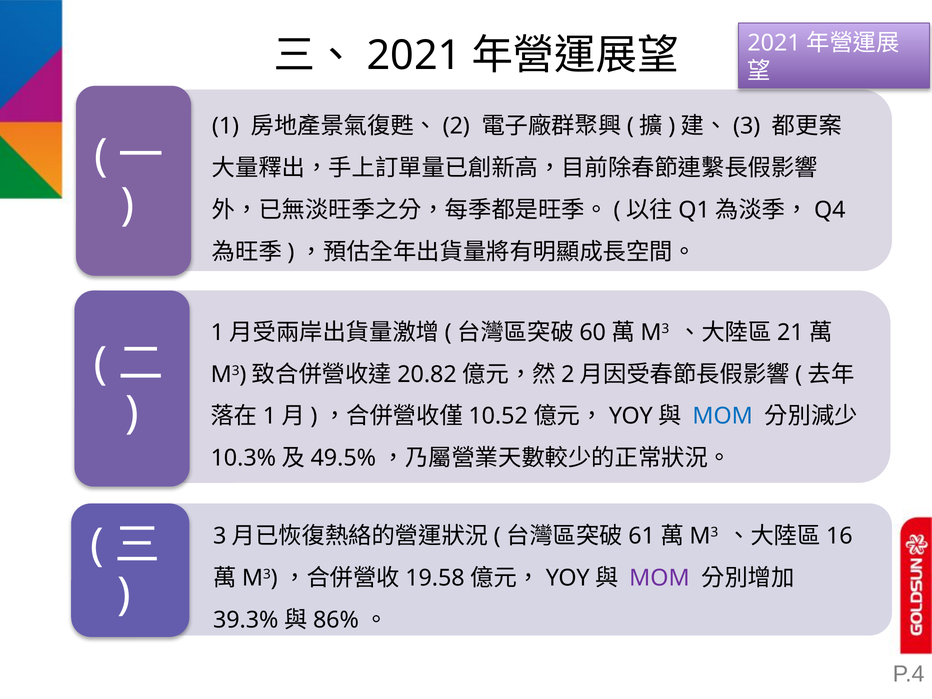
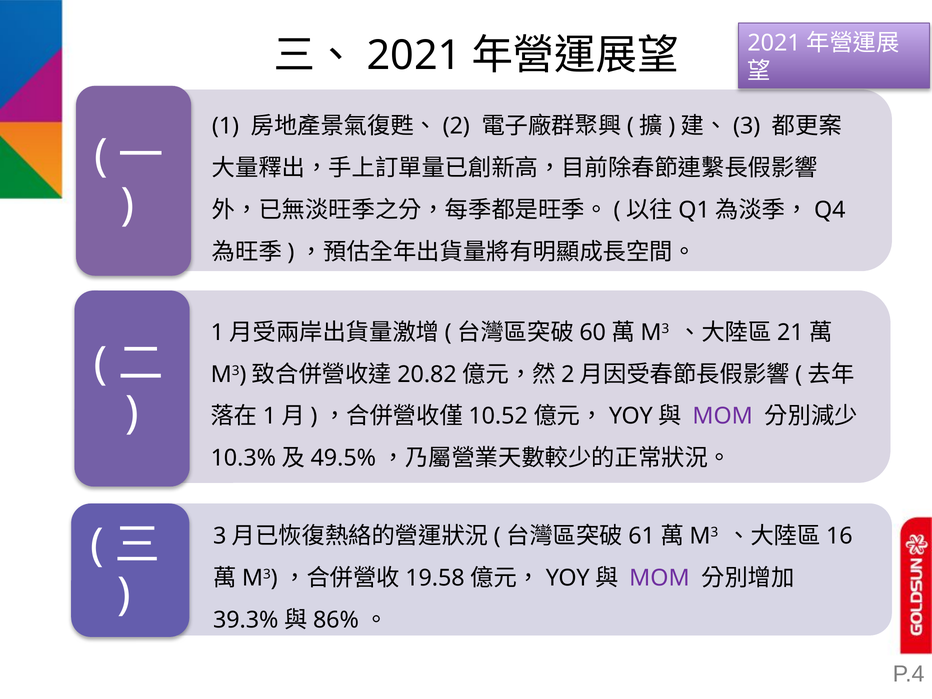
MOM colour: blue -> purple (723, 416)
